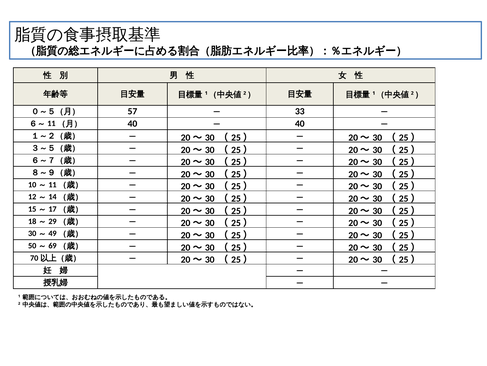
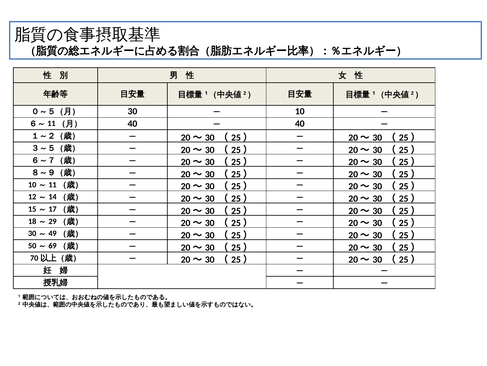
57: 57 -> 30 (132, 111)
33: 33 -> 10 (300, 111)
